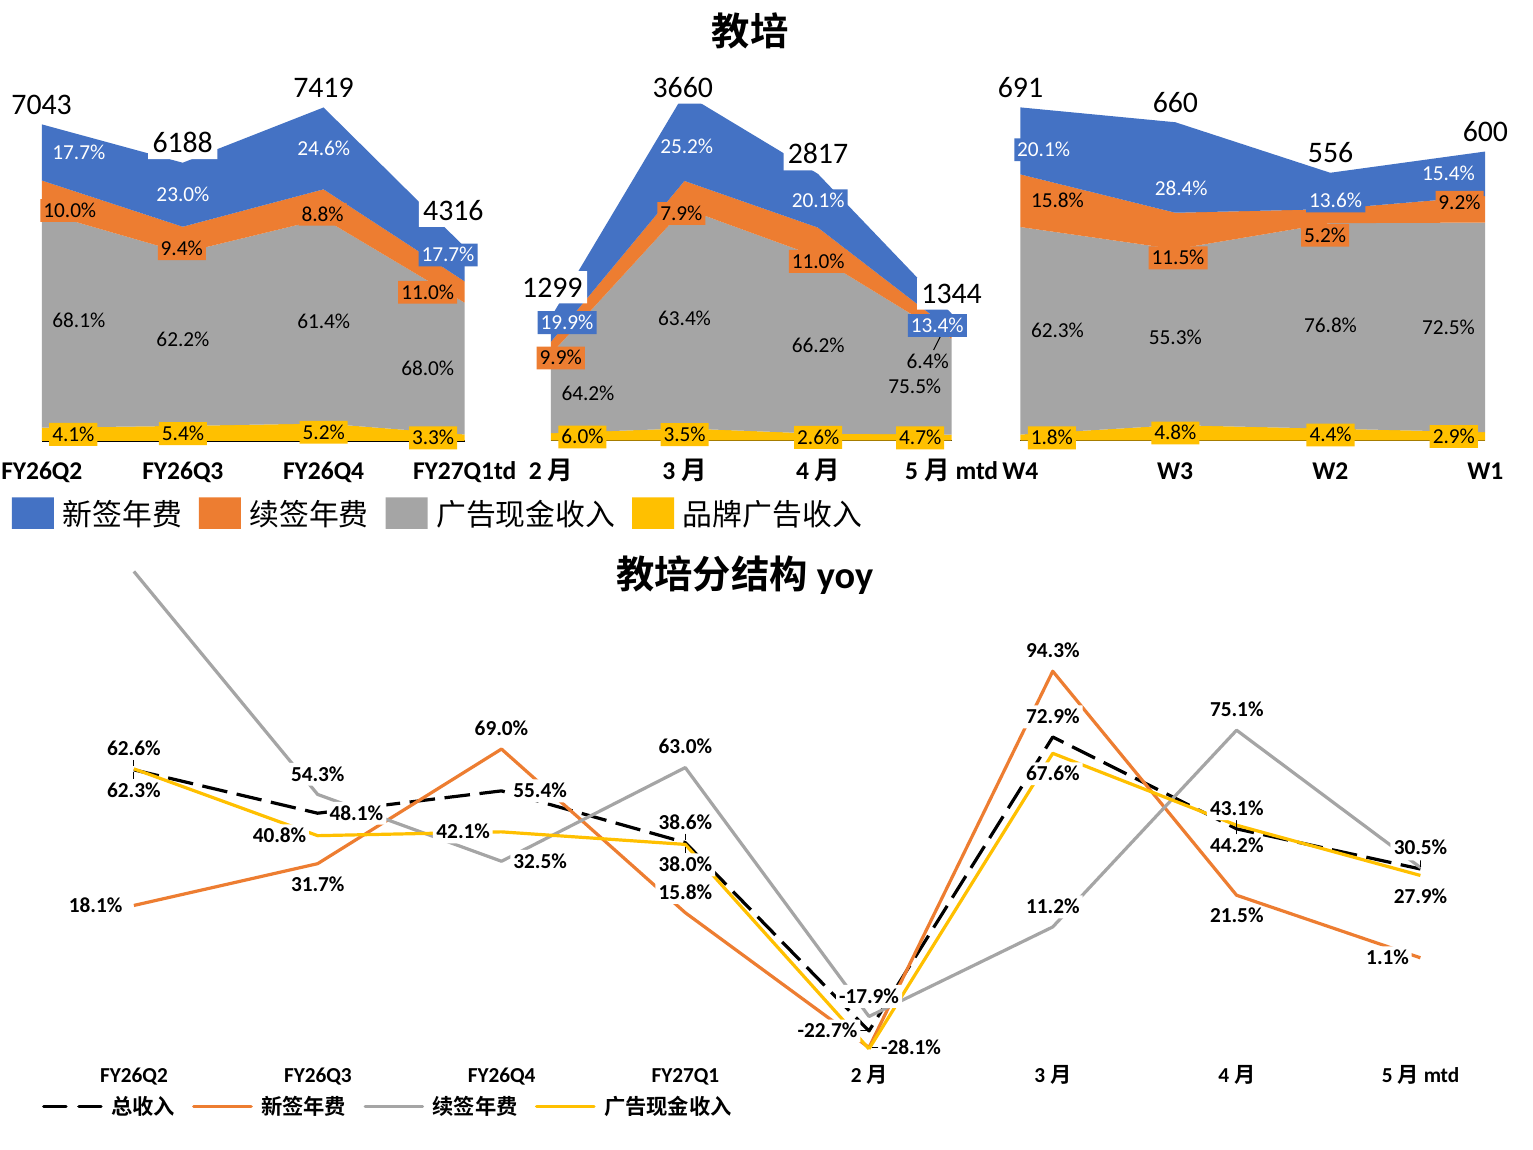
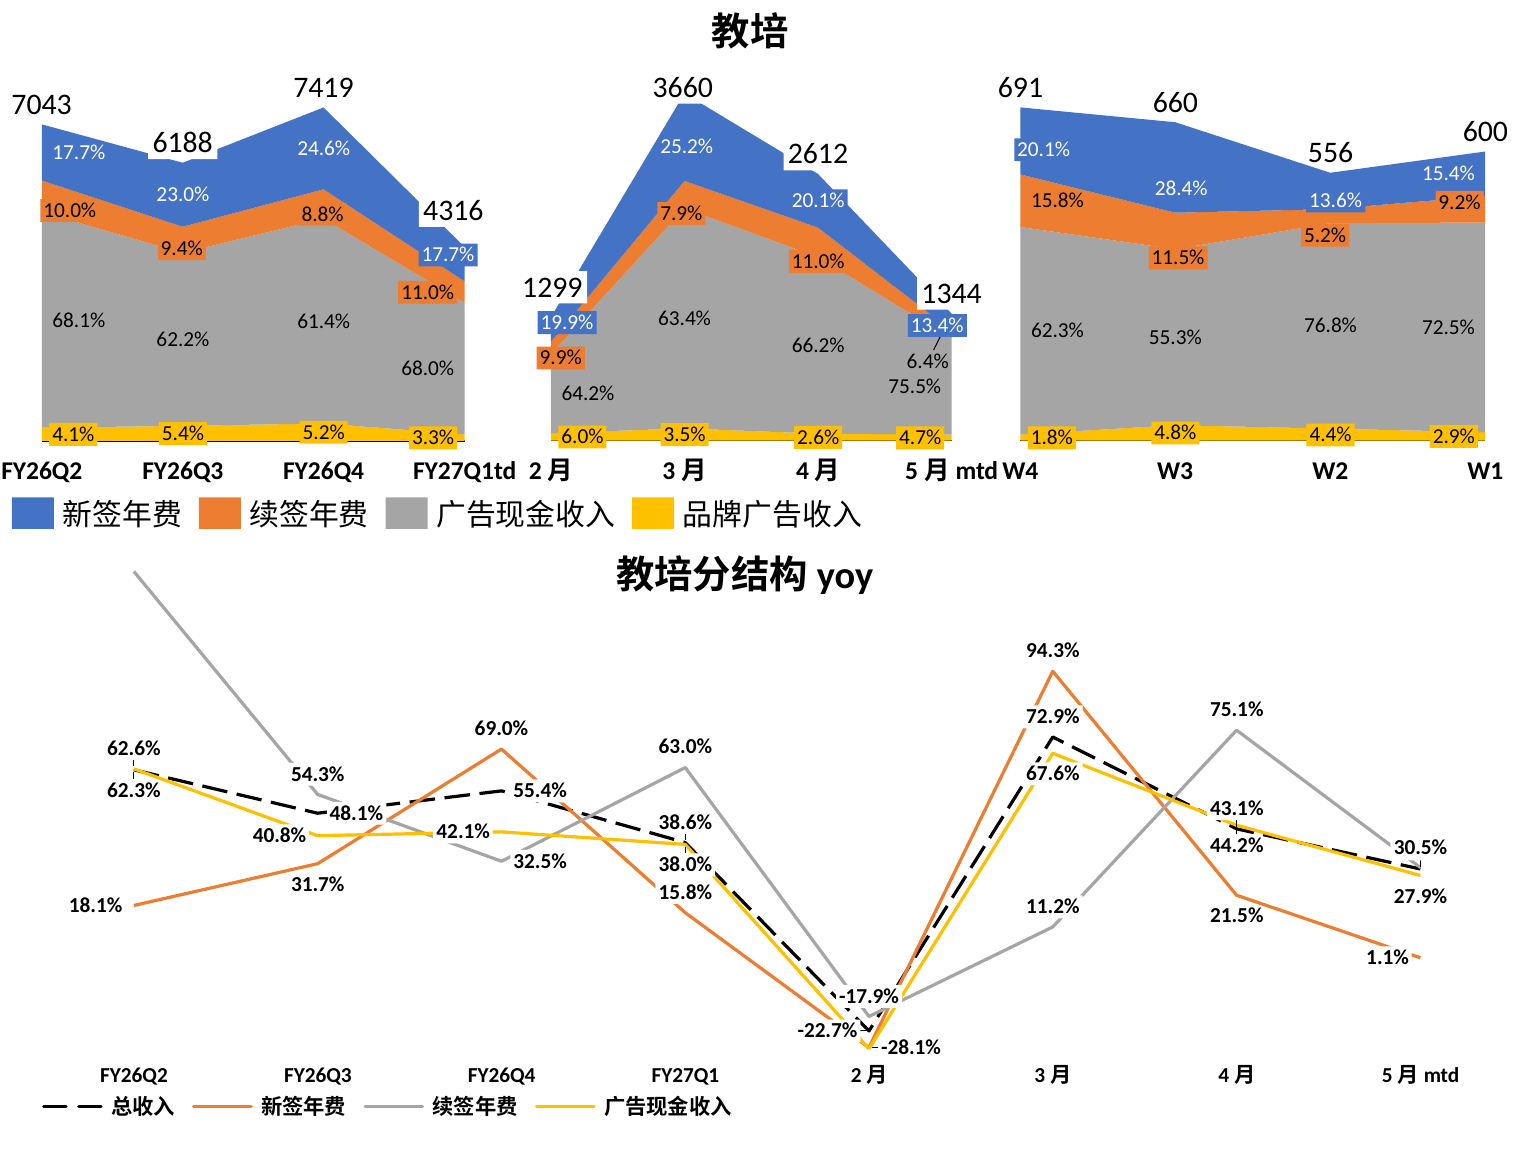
2817: 2817 -> 2612 (818, 154)
